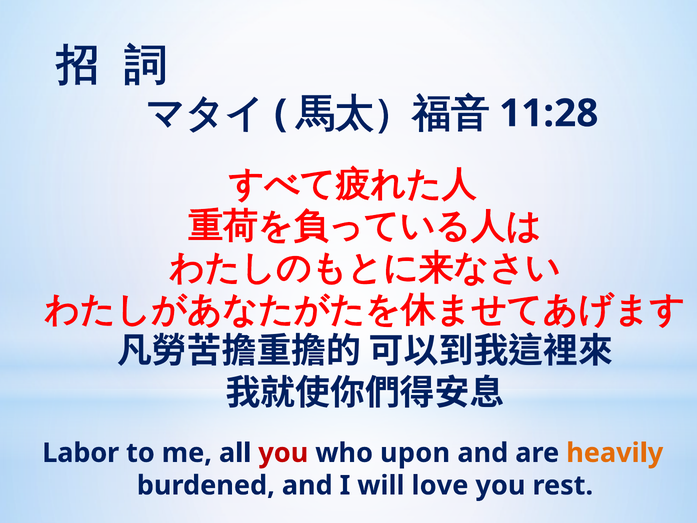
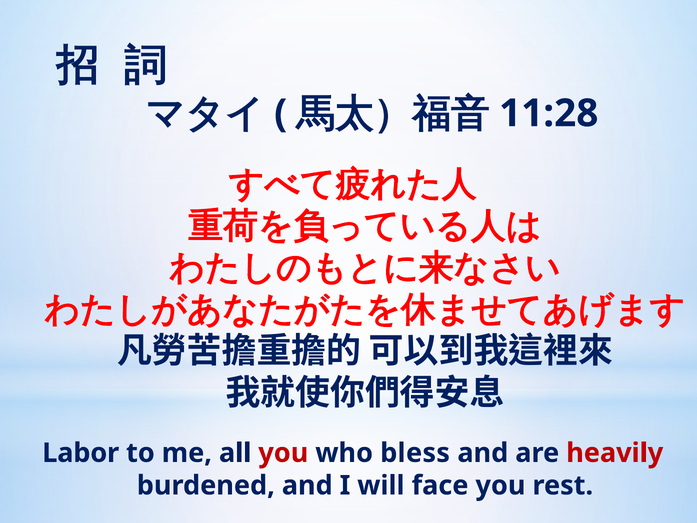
upon: upon -> bless (415, 453)
heavily colour: orange -> red (615, 453)
love: love -> face (440, 485)
